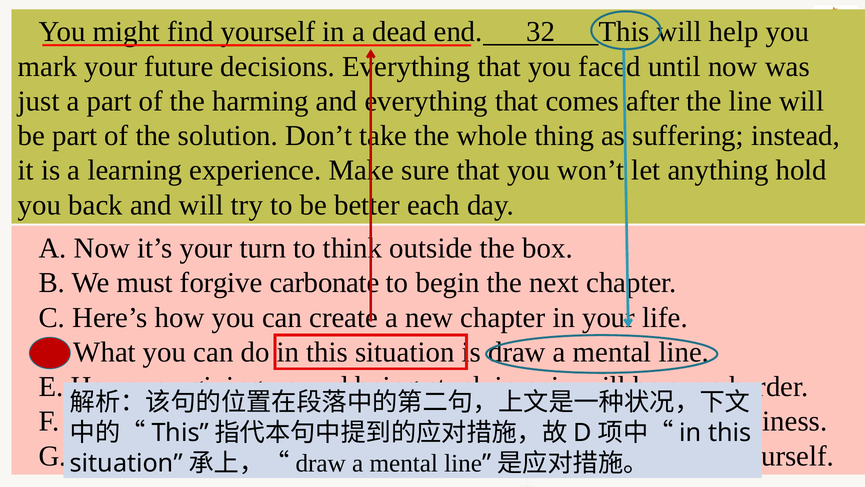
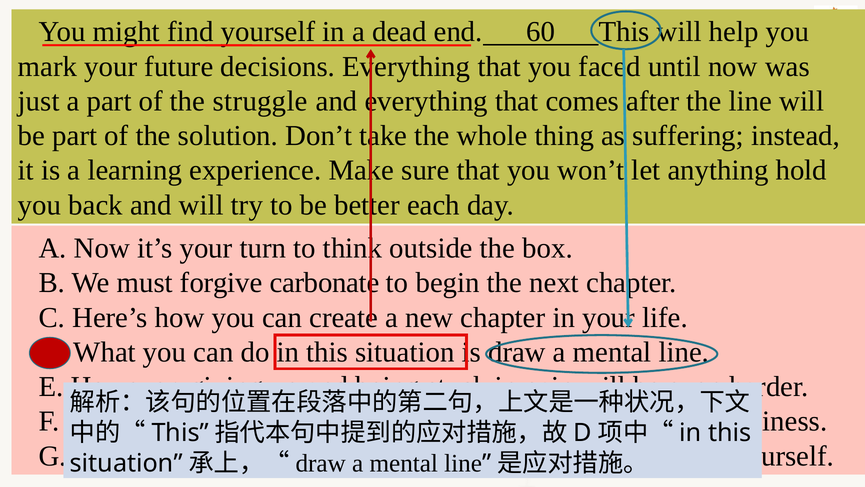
32: 32 -> 60 (541, 32)
harming: harming -> struggle (260, 101)
